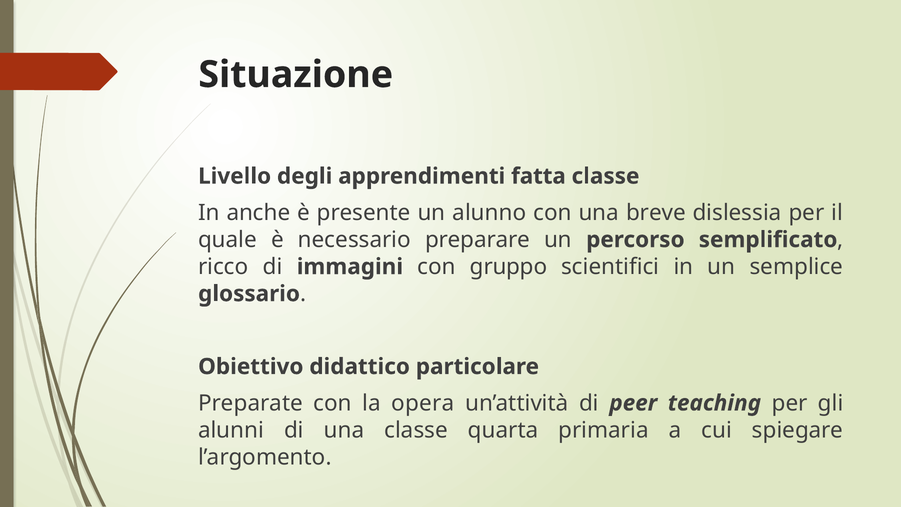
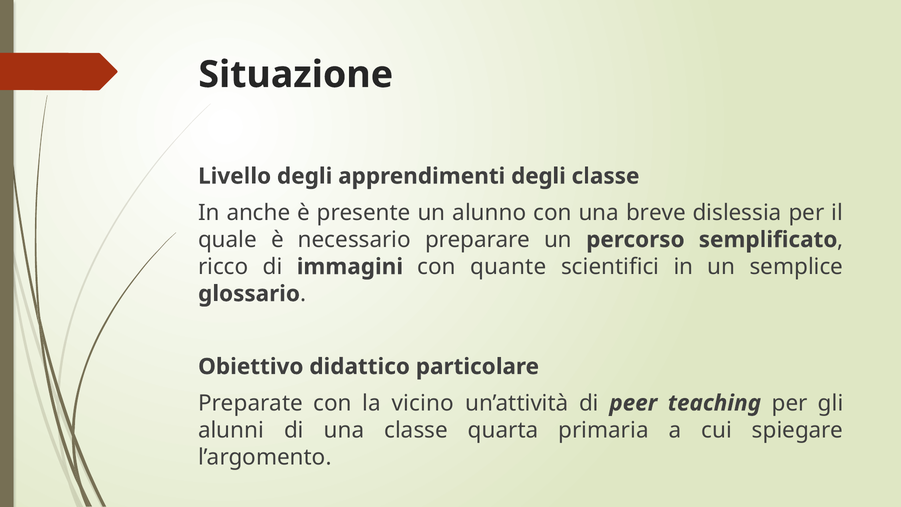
apprendimenti fatta: fatta -> degli (539, 176)
gruppo: gruppo -> quante (508, 267)
opera: opera -> vicino (423, 403)
